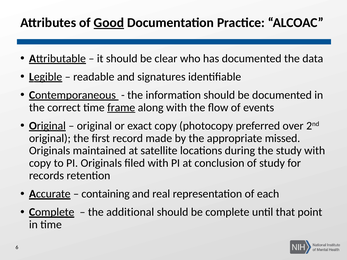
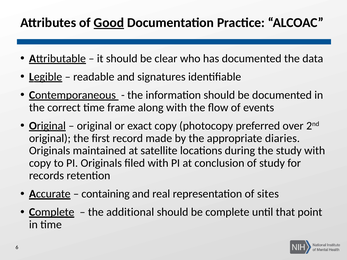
frame underline: present -> none (121, 108)
missed: missed -> diaries (282, 138)
each: each -> sites (268, 194)
